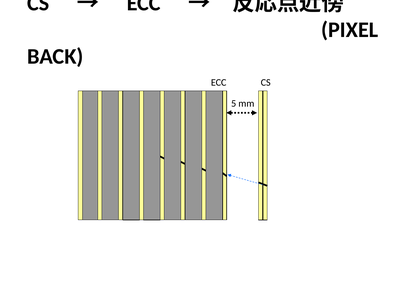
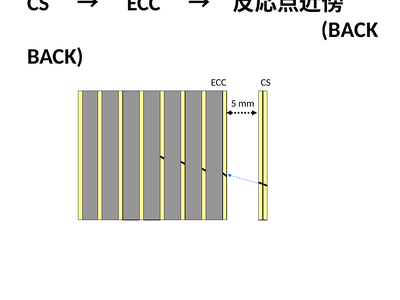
PIXEL: PIXEL -> BACK (350, 30)
